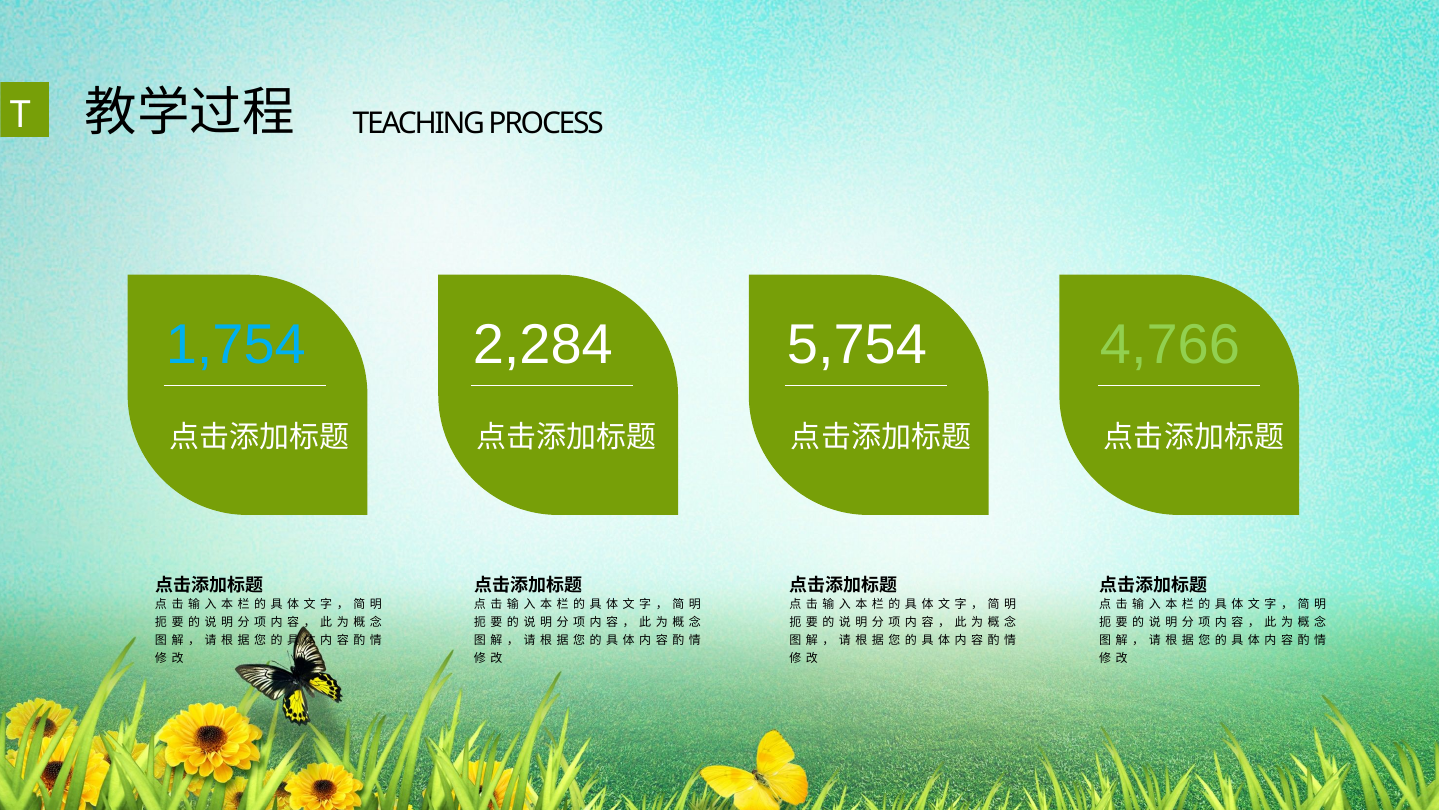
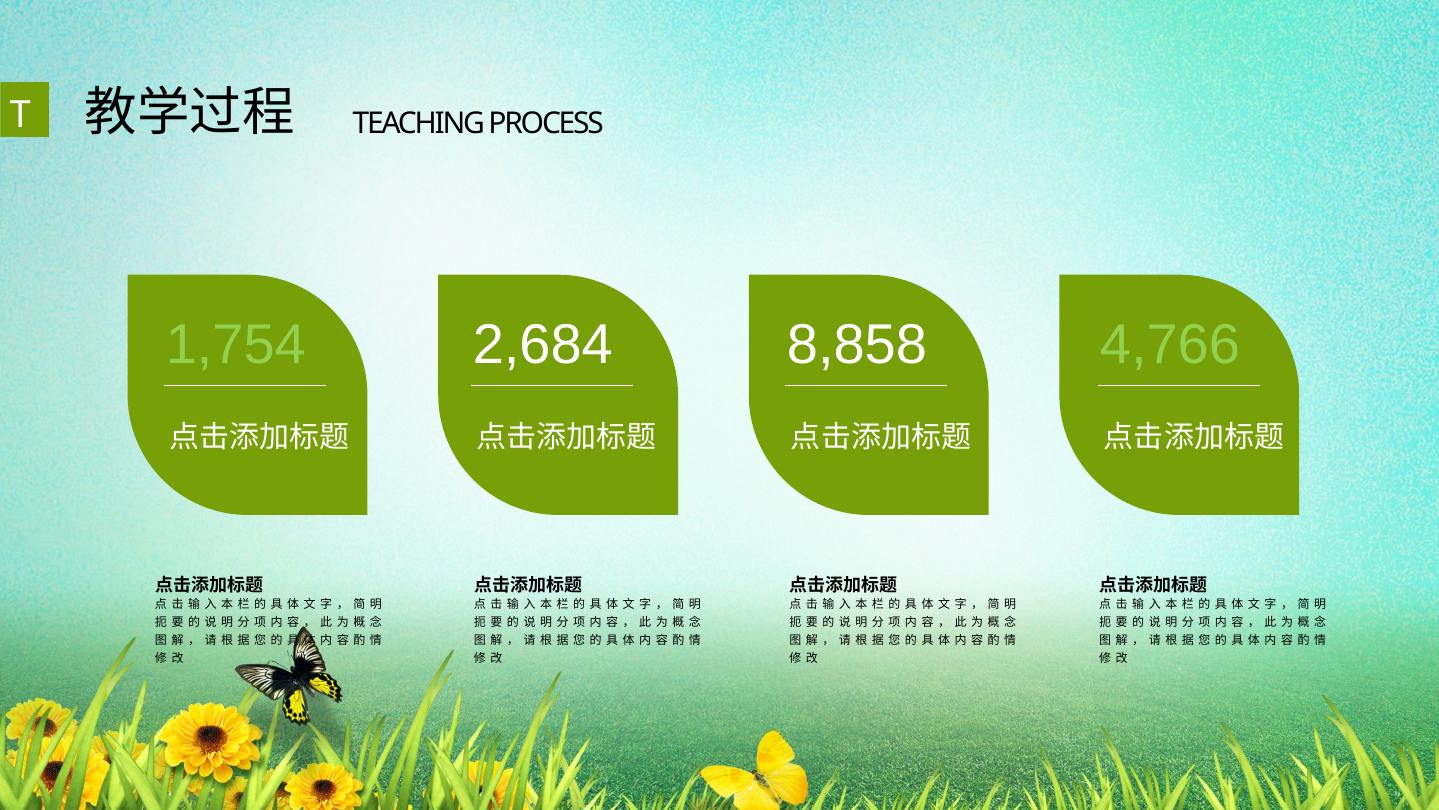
1,754 colour: light blue -> light green (236, 345)
2,284: 2,284 -> 2,684 (543, 345)
5,754: 5,754 -> 8,858 (857, 345)
